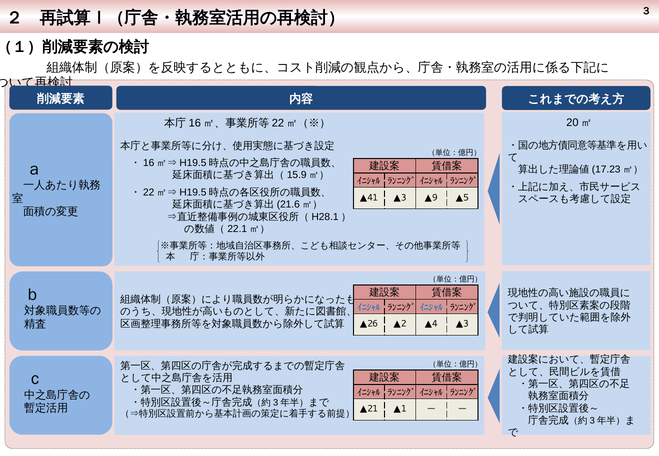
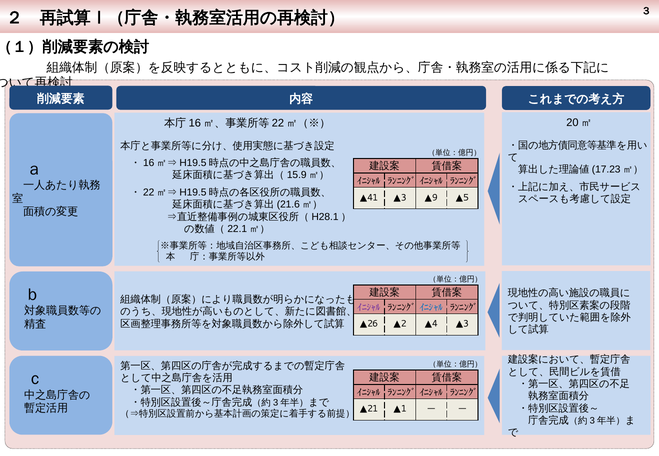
ｲﾆｼｬﾙ colour: blue -> purple (369, 308)
